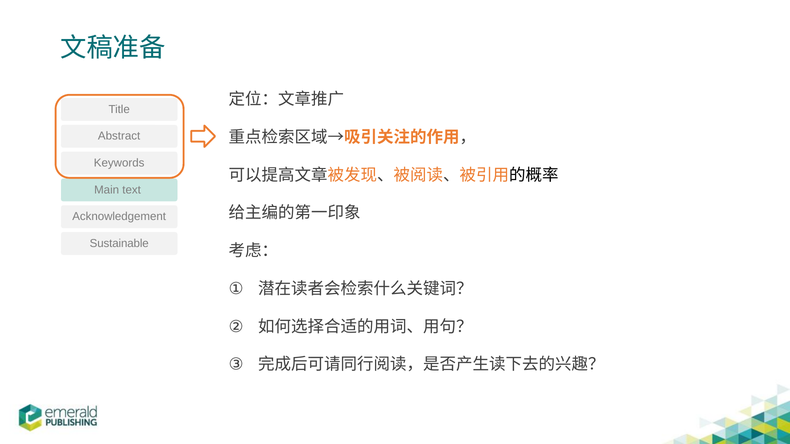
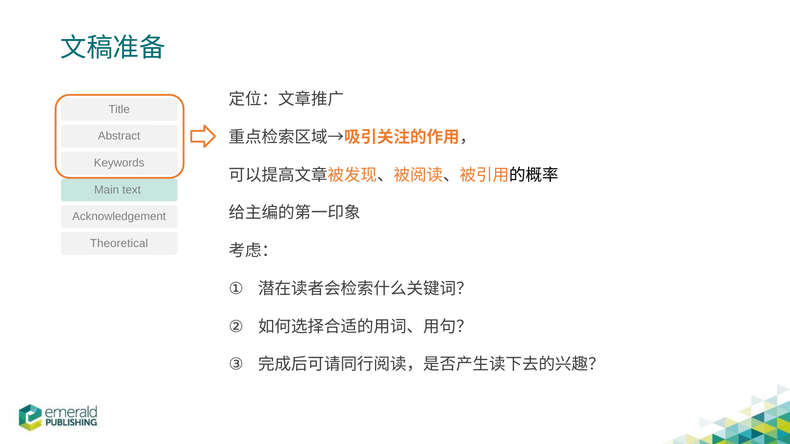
Sustainable: Sustainable -> Theoretical (119, 244)
